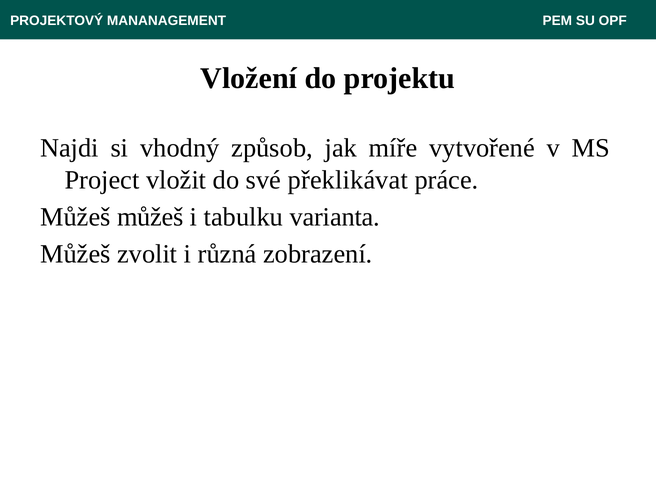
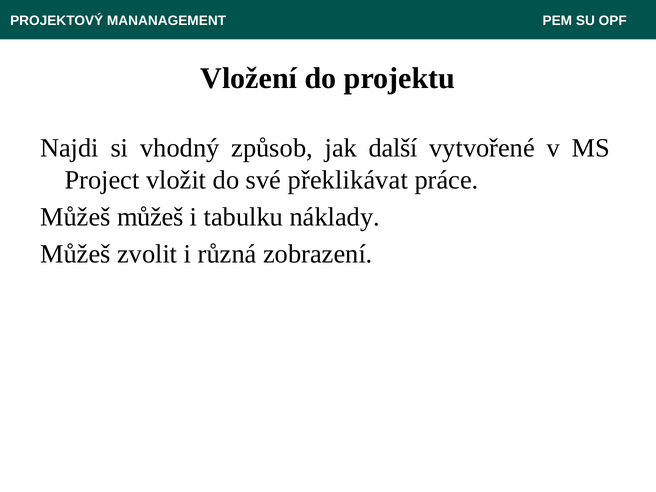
míře: míře -> další (393, 148)
varianta: varianta -> náklady (335, 217)
